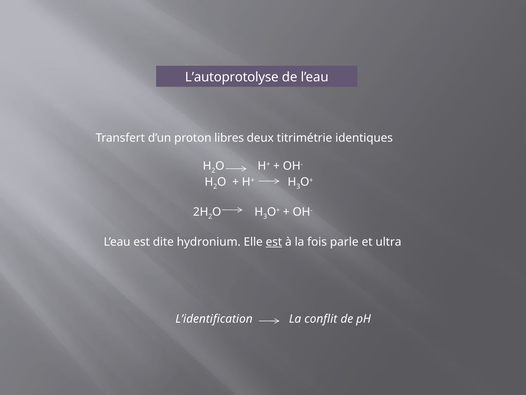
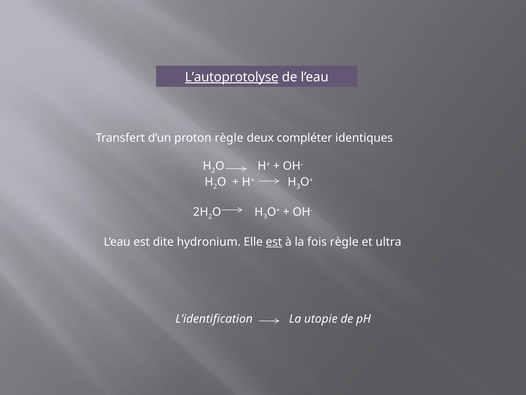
L’autoprotolyse underline: none -> present (232, 77)
proton libres: libres -> règle (229, 138)
titrimétrie: titrimétrie -> compléter (305, 138)
fois parle: parle -> règle (344, 242)
conflit: conflit -> utopie (321, 319)
